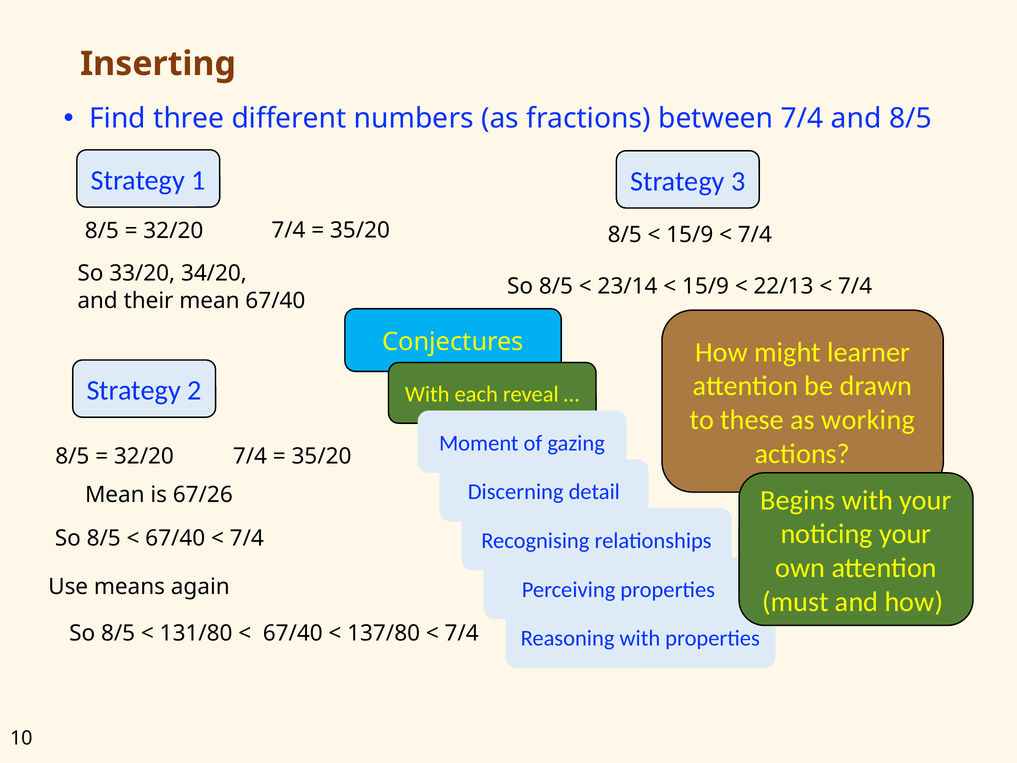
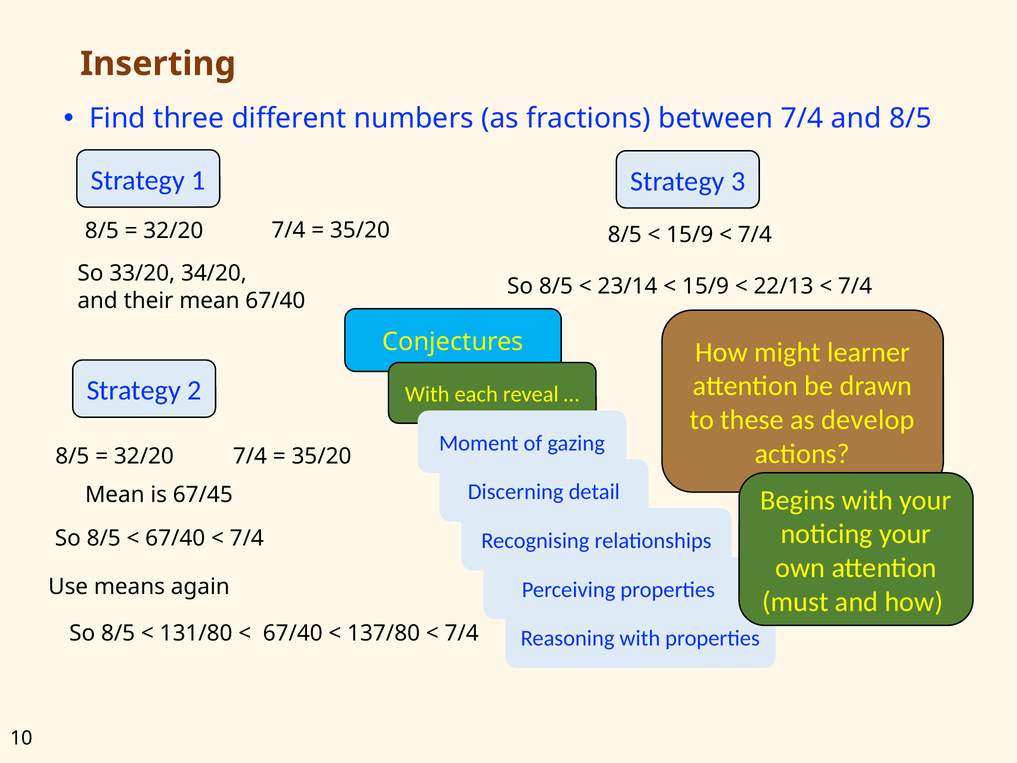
working: working -> develop (868, 420)
67/26: 67/26 -> 67/45 (203, 495)
